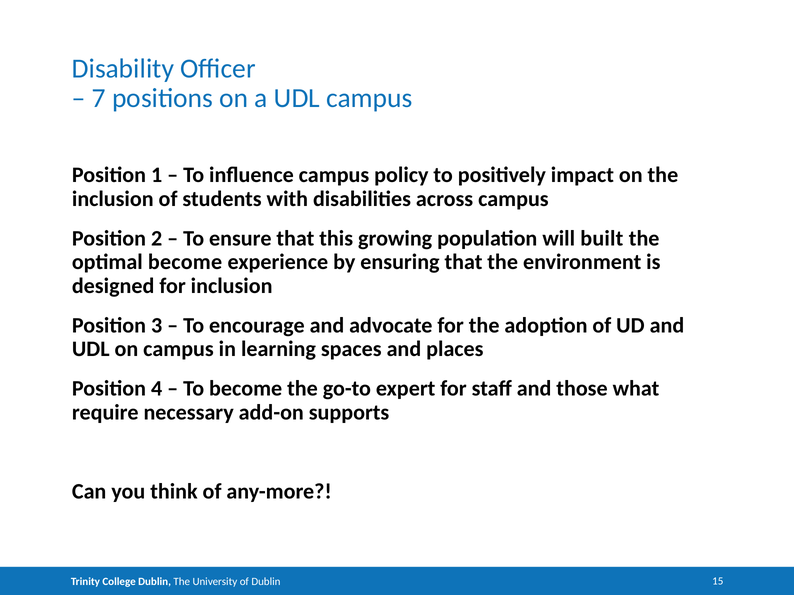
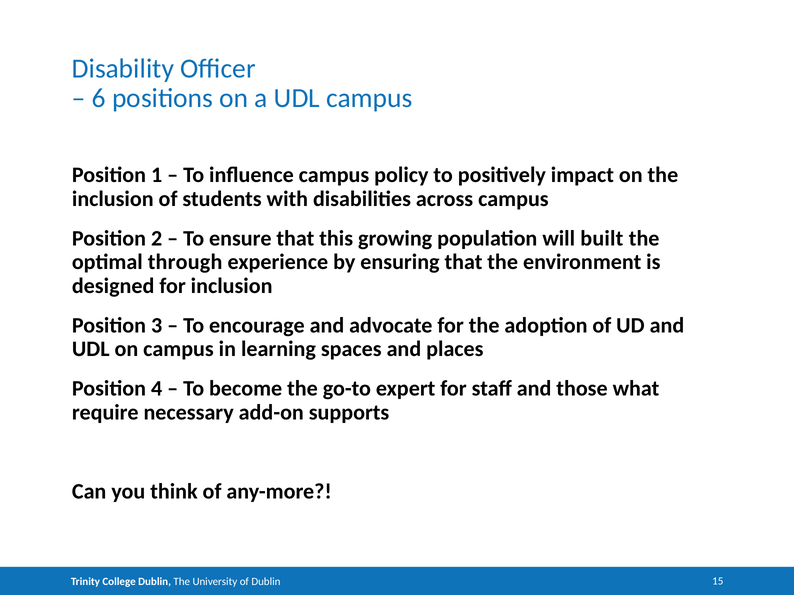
7: 7 -> 6 (99, 98)
optimal become: become -> through (185, 262)
